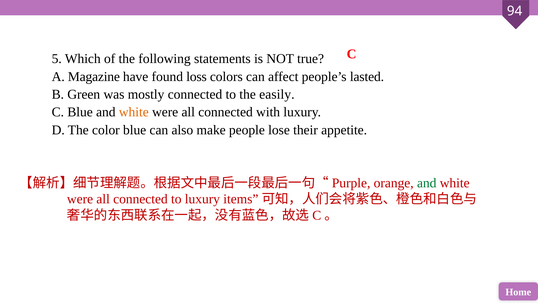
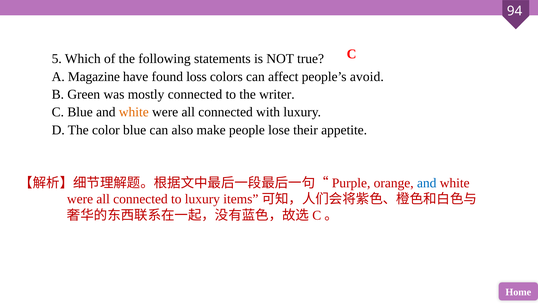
lasted: lasted -> avoid (367, 76)
easily: easily -> writer (277, 94)
and colour: green -> blue (427, 183)
